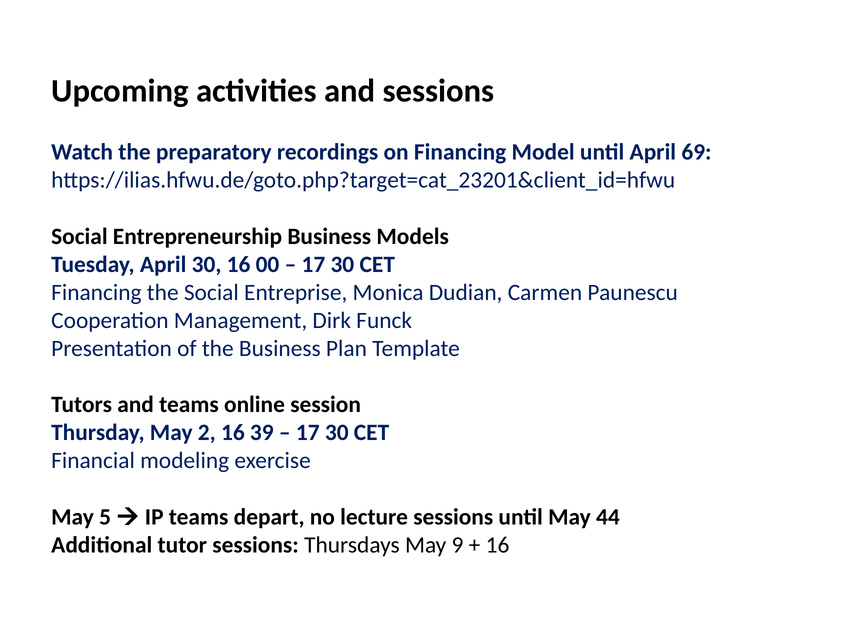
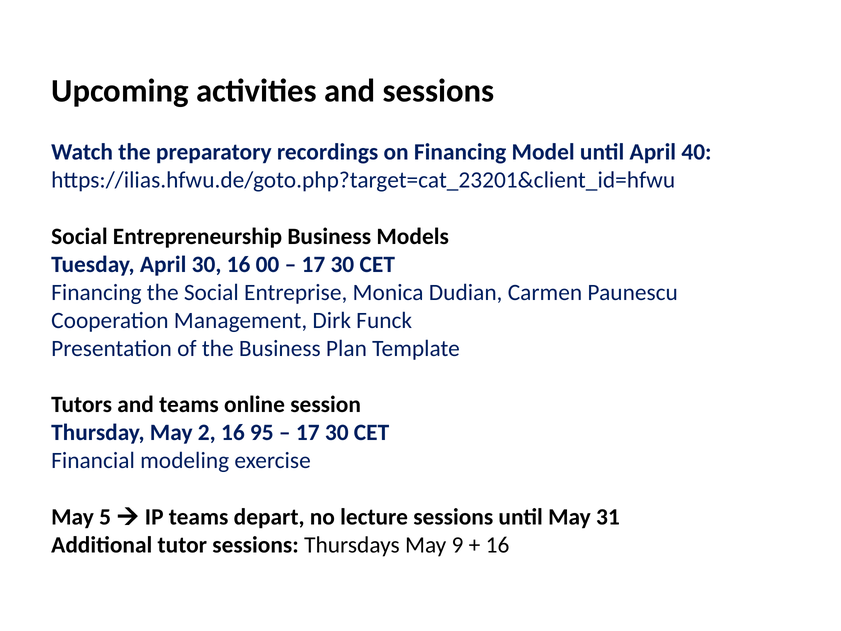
69: 69 -> 40 (696, 152)
39: 39 -> 95 (262, 433)
44: 44 -> 31 (608, 517)
